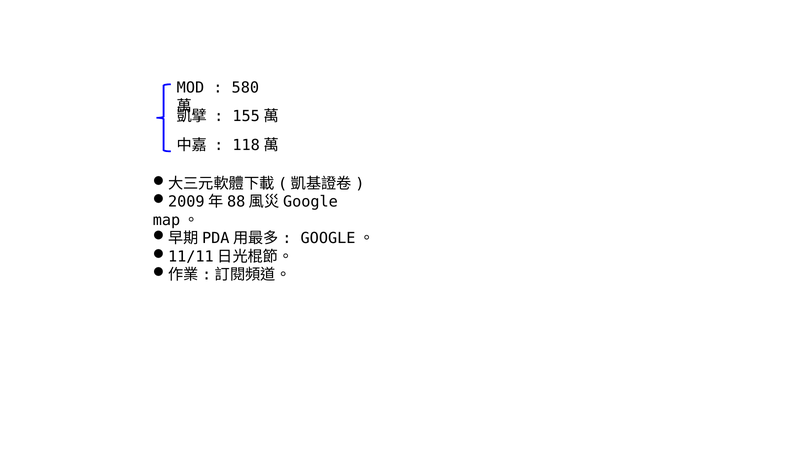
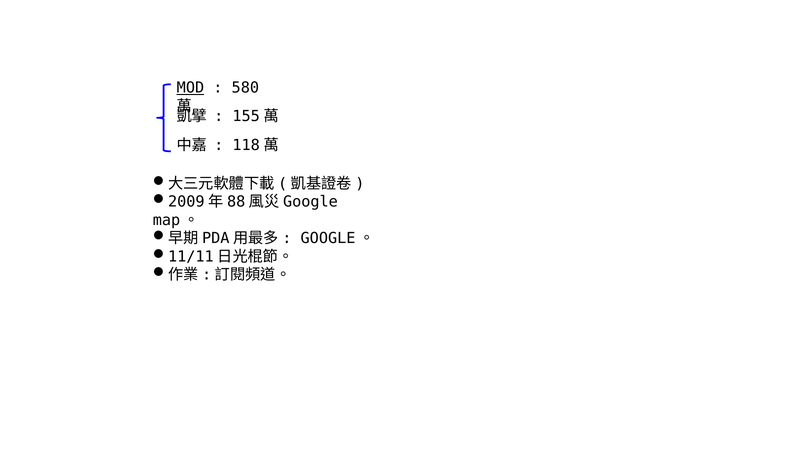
MOD underline: none -> present (190, 88)
